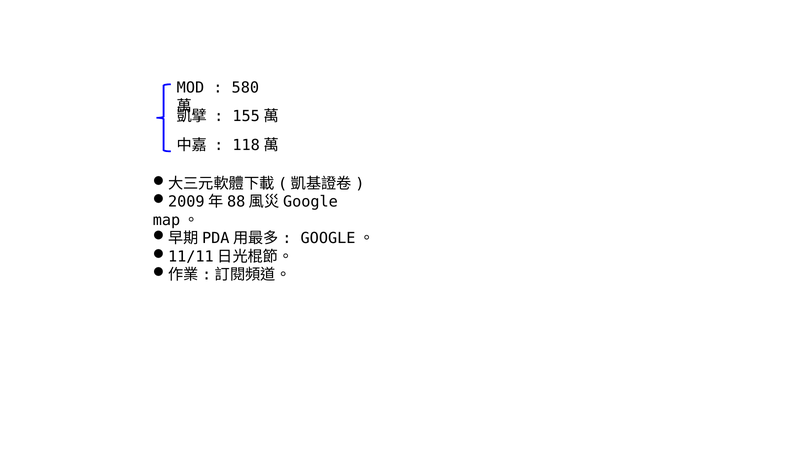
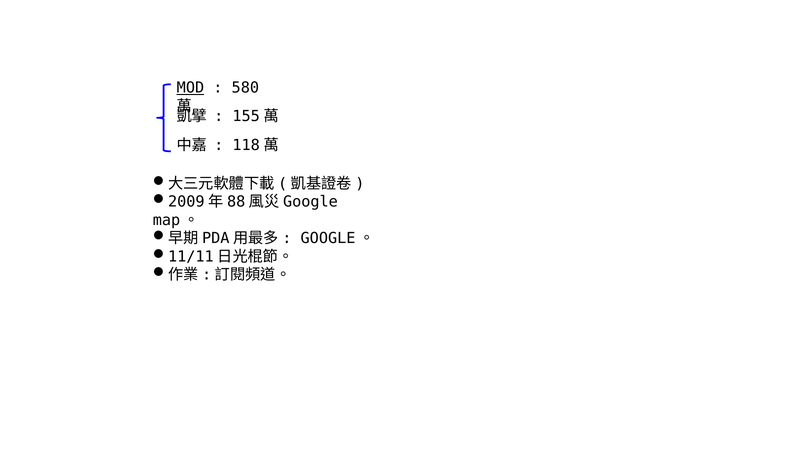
MOD underline: none -> present (190, 88)
